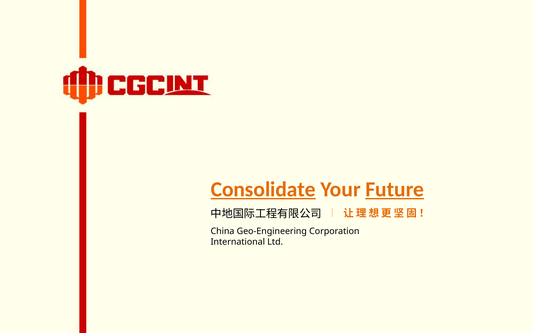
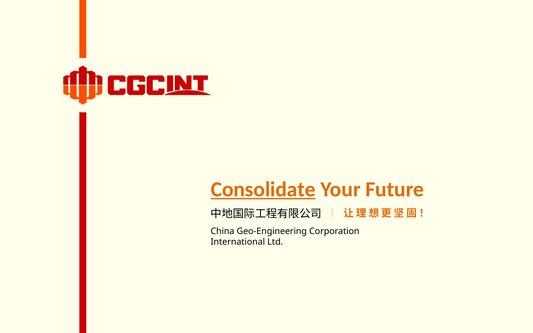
Future underline: present -> none (395, 190)
